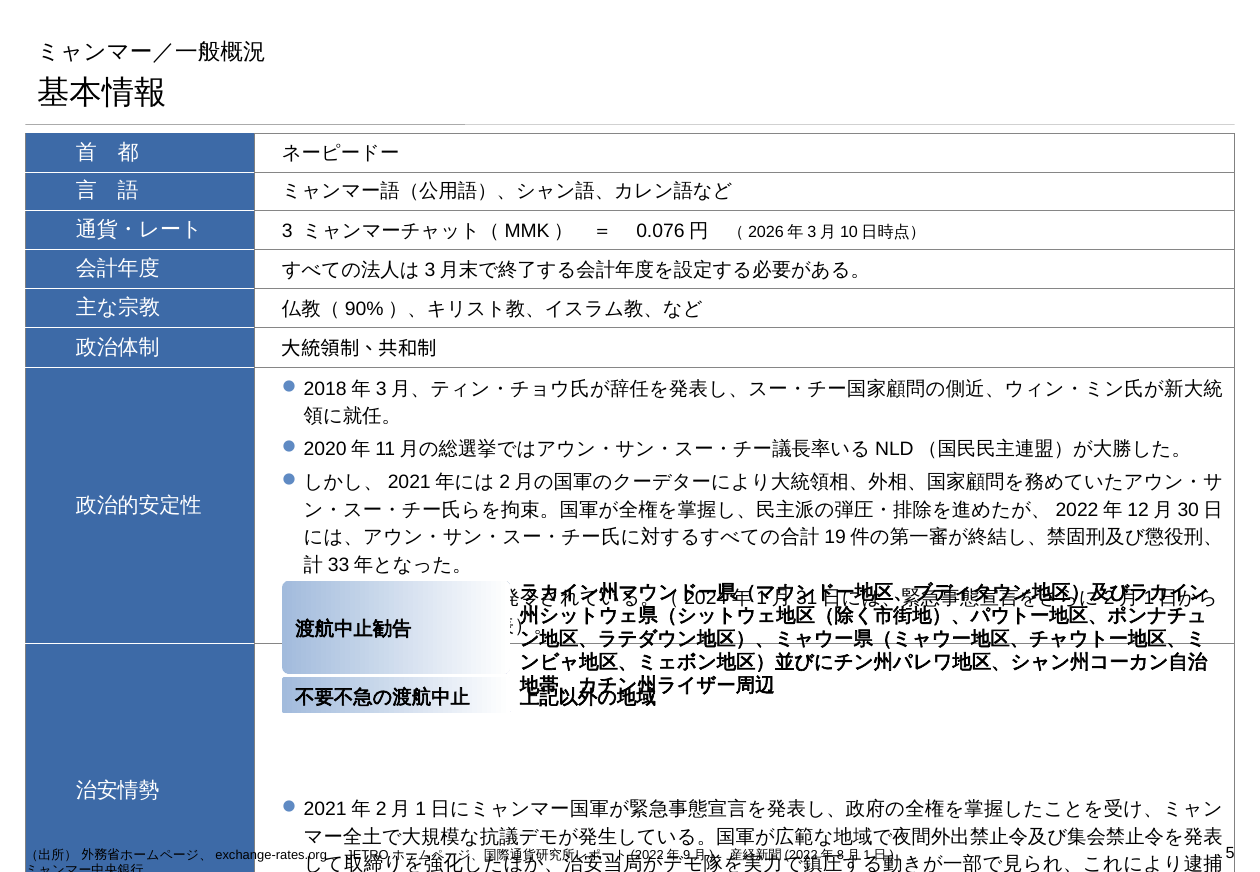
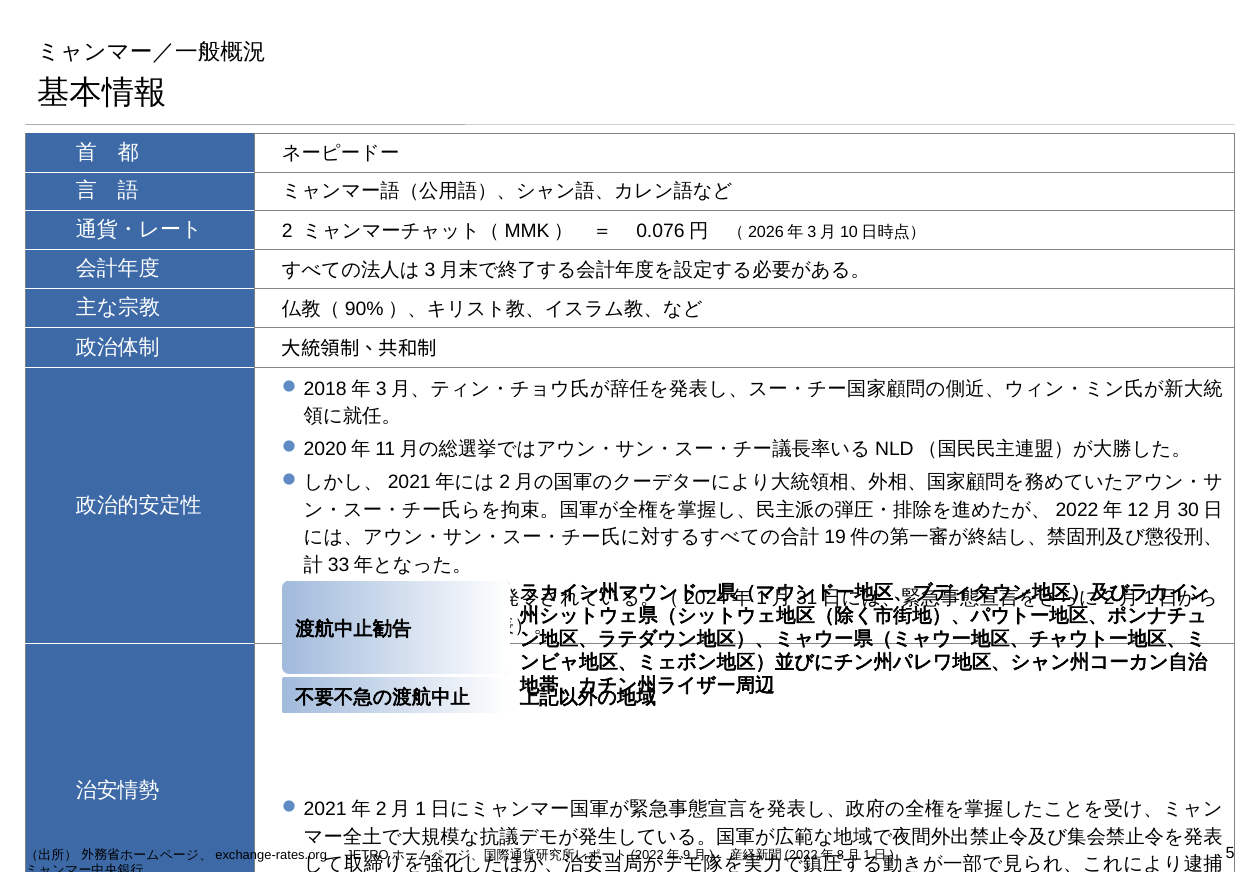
3: 3 -> 2 (287, 231)
